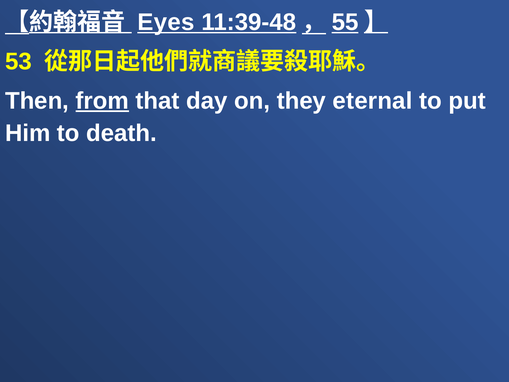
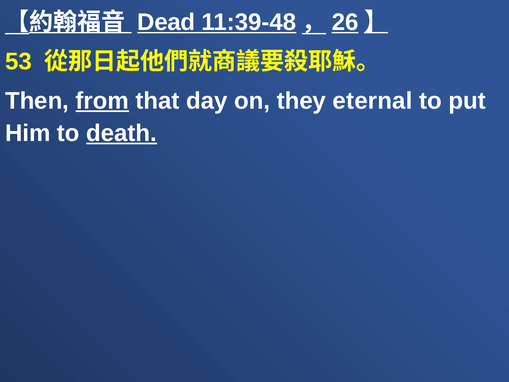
Eyes: Eyes -> Dead (166, 22)
55: 55 -> 26 (345, 22)
death underline: none -> present (122, 133)
